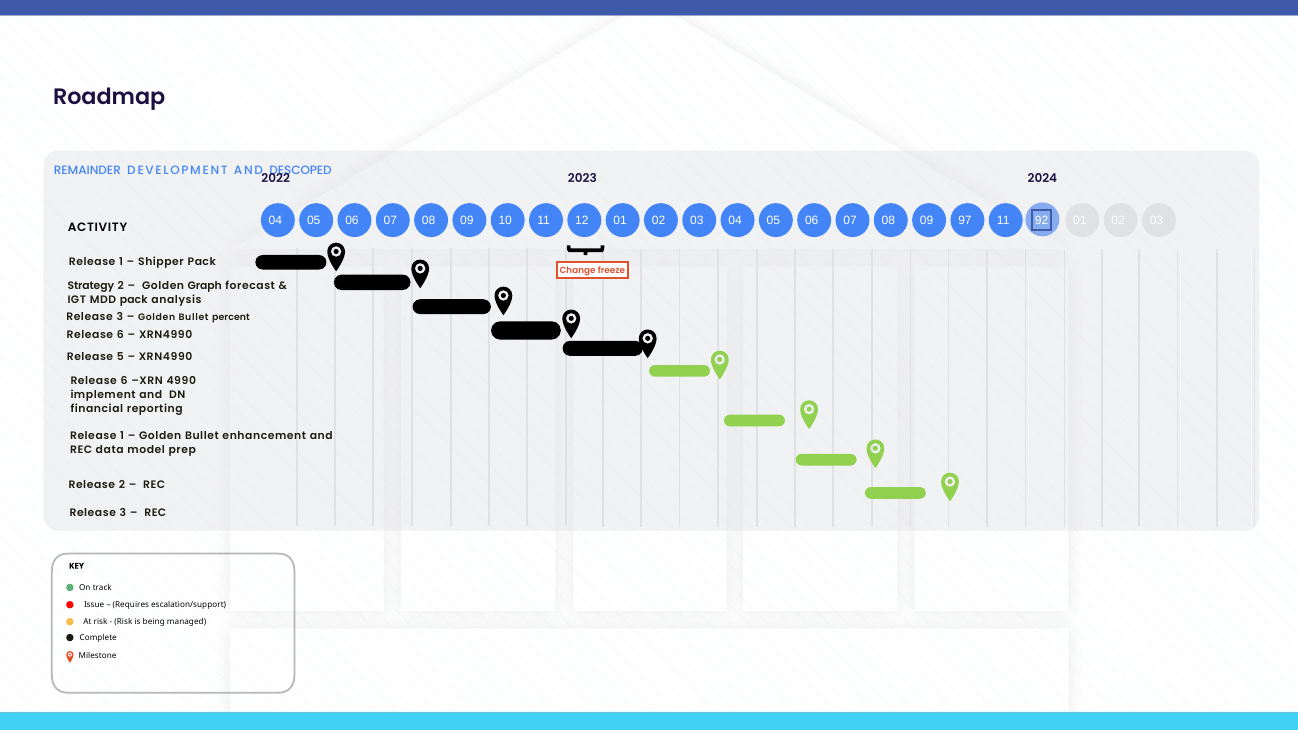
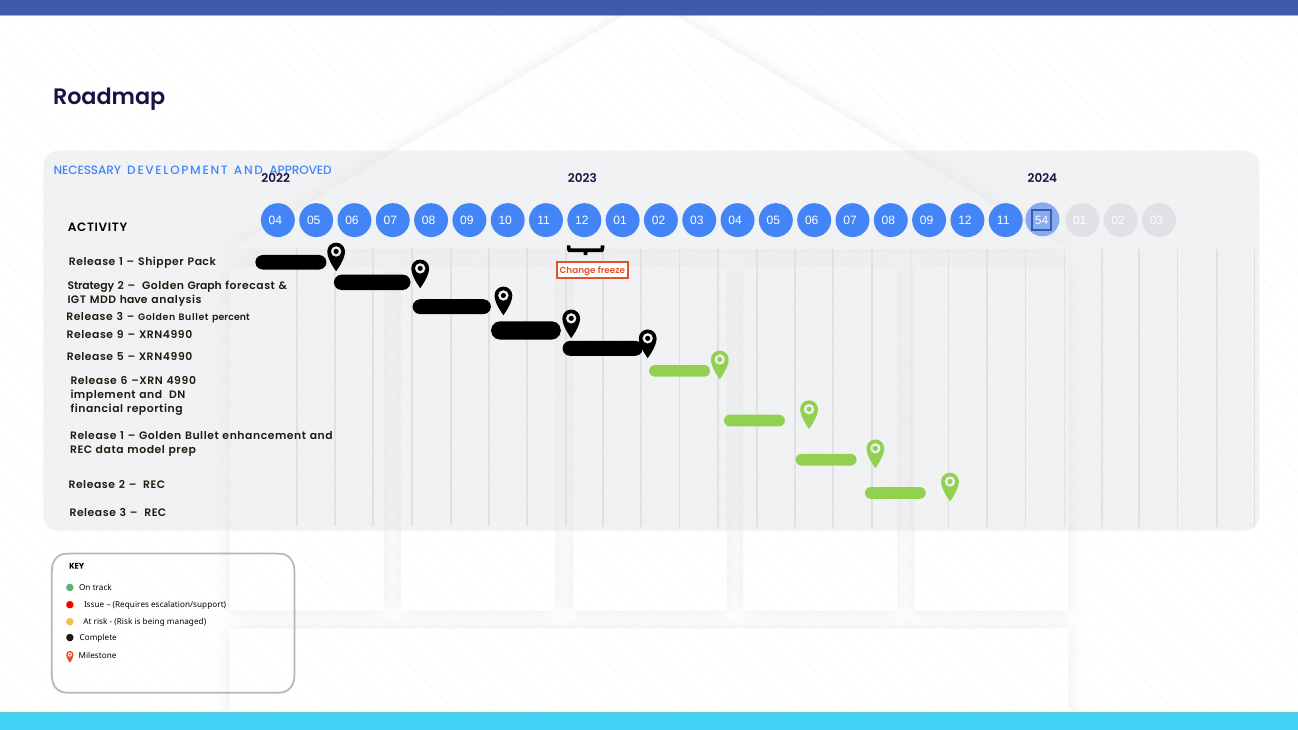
REMAINDER: REMAINDER -> NECESSARY (87, 171)
DESCOPED: DESCOPED -> APPROVED (301, 171)
09 97: 97 -> 12 (965, 221)
92: 92 -> 54 (1042, 221)
MDD pack: pack -> have (134, 300)
6: 6 -> 9 (120, 335)
